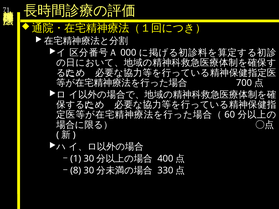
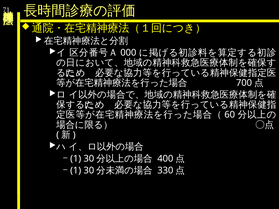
8: 8 -> 1 (76, 171)
